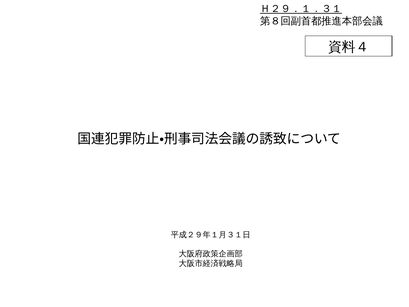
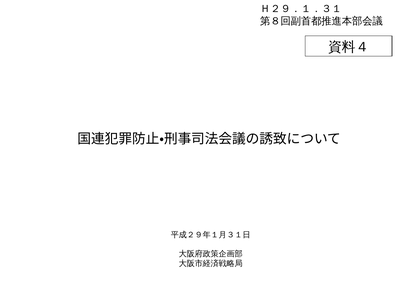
Ｈ２９．１．３１ underline: present -> none (301, 9)
